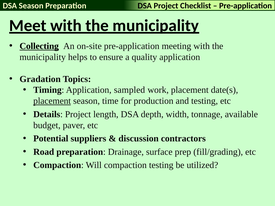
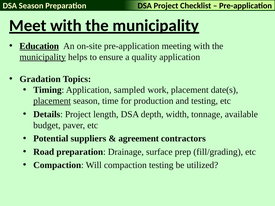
Collecting: Collecting -> Education (39, 46)
municipality underline: none -> present (43, 57)
discussion: discussion -> agreement (139, 139)
